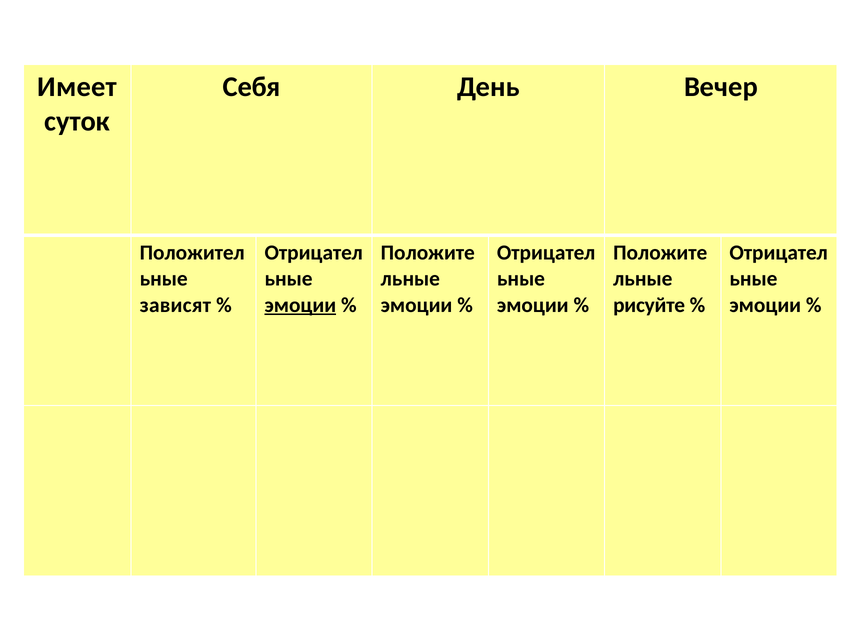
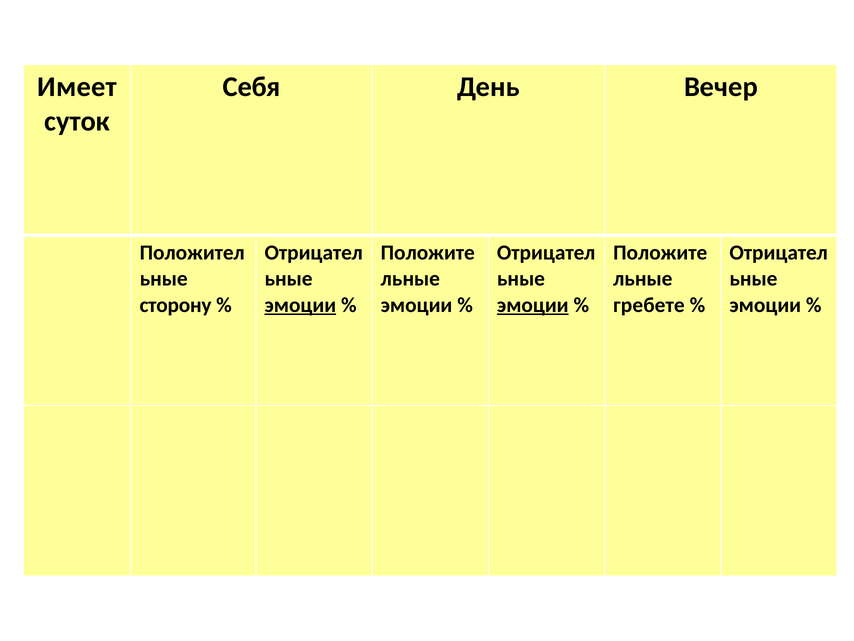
зависят: зависят -> сторону (176, 305)
эмоции underline: none -> present (533, 305)
рисуйте: рисуйте -> гребете (649, 305)
